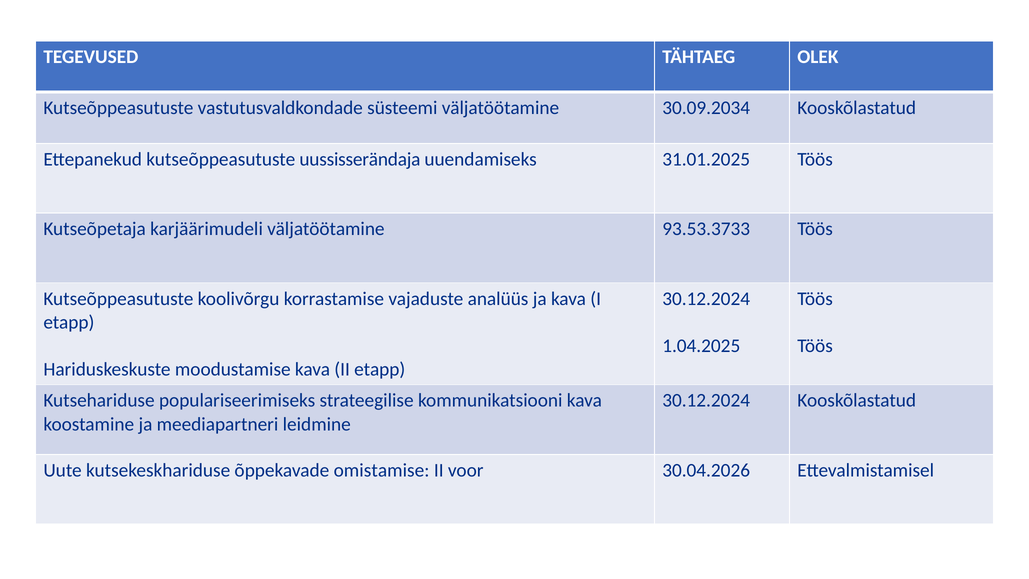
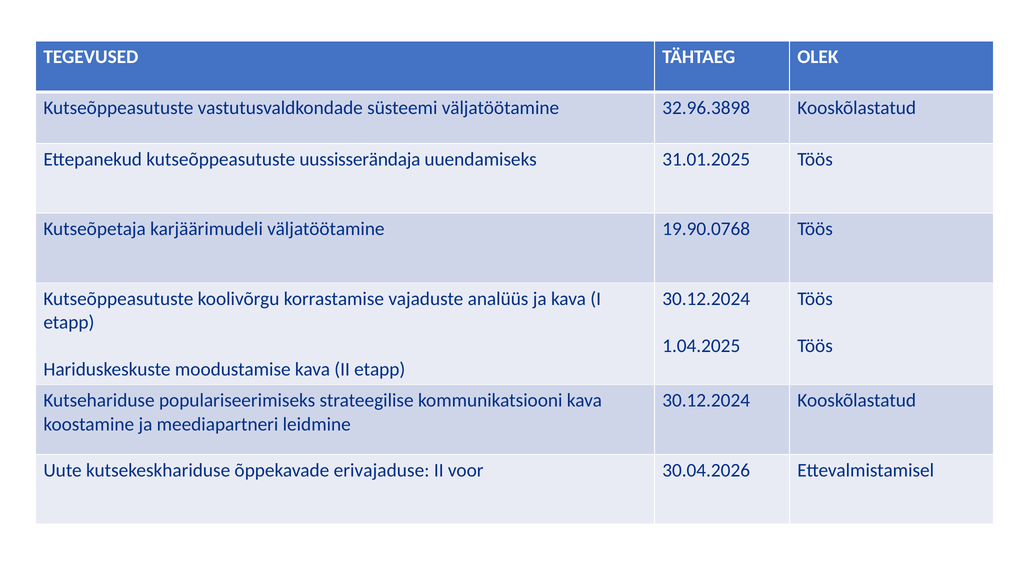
30.09.2034: 30.09.2034 -> 32.96.3898 (706, 108)
93.53.3733: 93.53.3733 -> 19.90.0768 (706, 229)
omistamise: omistamise -> erivajaduse (382, 470)
